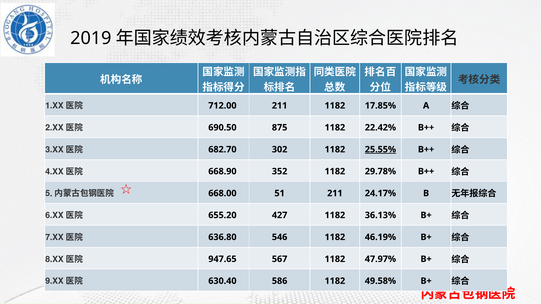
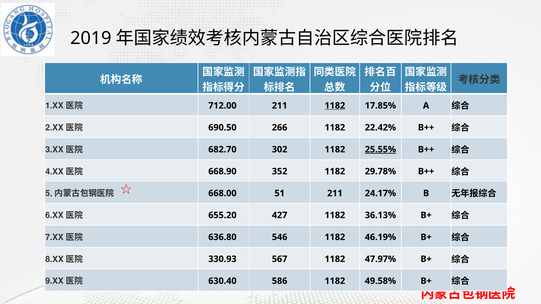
1182 underline: none -> present (335, 106)
875: 875 -> 266 (280, 128)
947.65: 947.65 -> 330.93 (222, 259)
